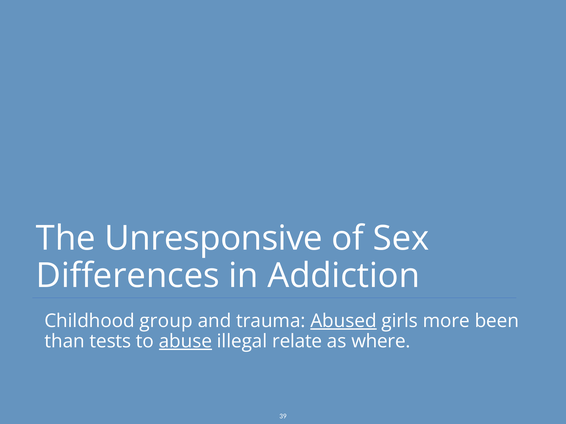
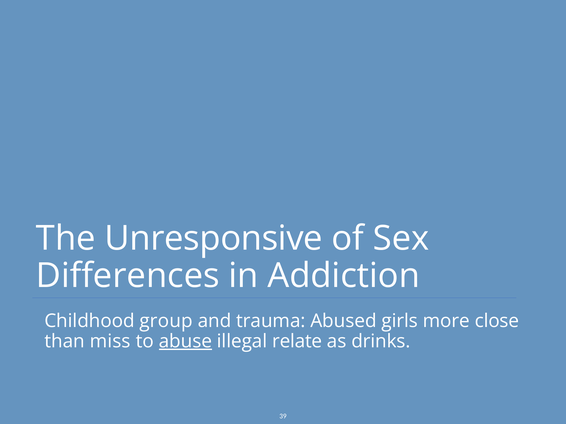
Abused underline: present -> none (343, 321)
been: been -> close (497, 321)
tests: tests -> miss (110, 342)
where: where -> drinks (381, 342)
